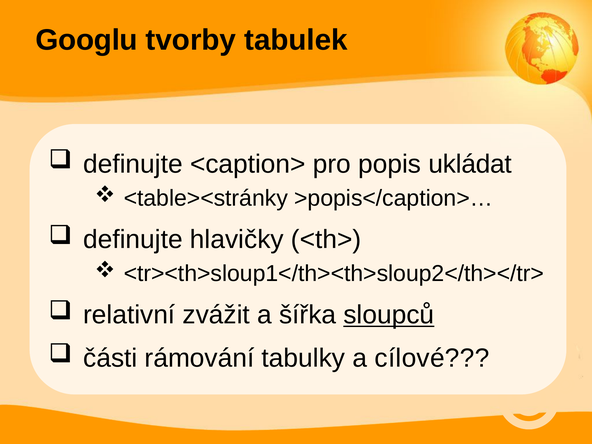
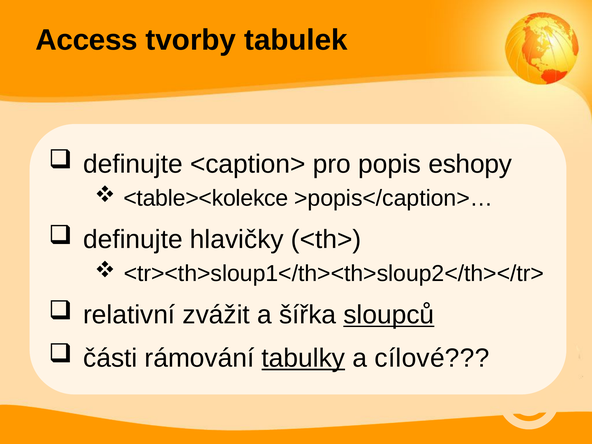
Googlu: Googlu -> Access (87, 40)
ukládat: ukládat -> eshopy (470, 164)
<table><stránky: <table><stránky -> <table><kolekce (206, 198)
tabulky underline: none -> present (303, 358)
